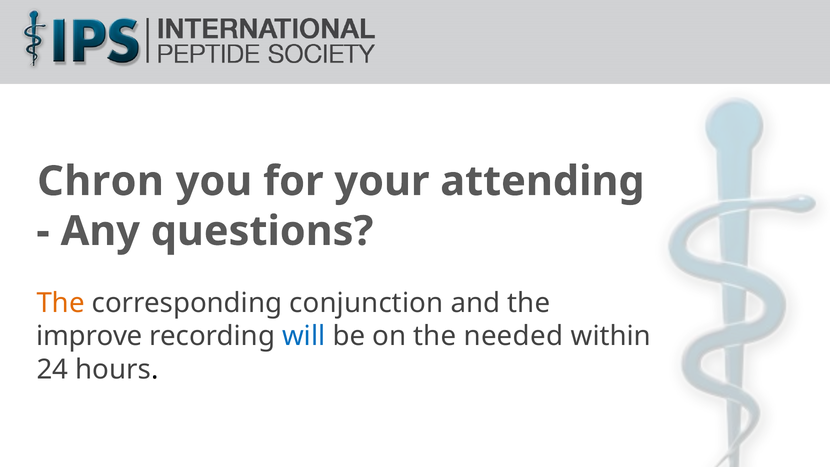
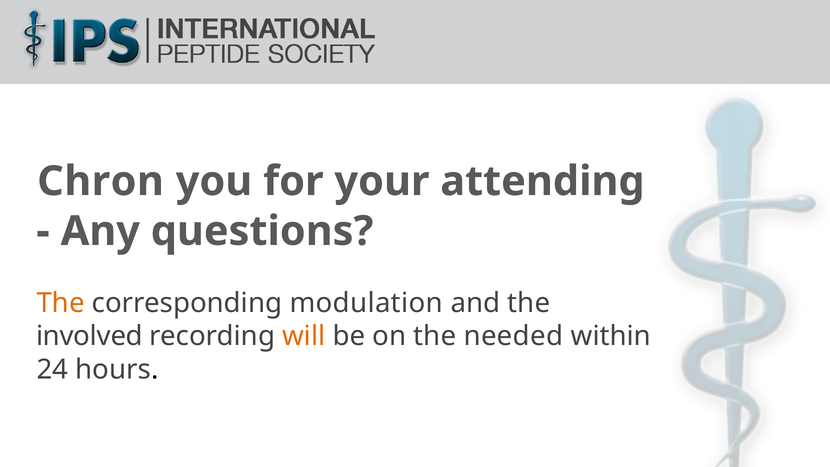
conjunction: conjunction -> modulation (366, 303)
improve: improve -> involved (89, 336)
will colour: blue -> orange (304, 336)
